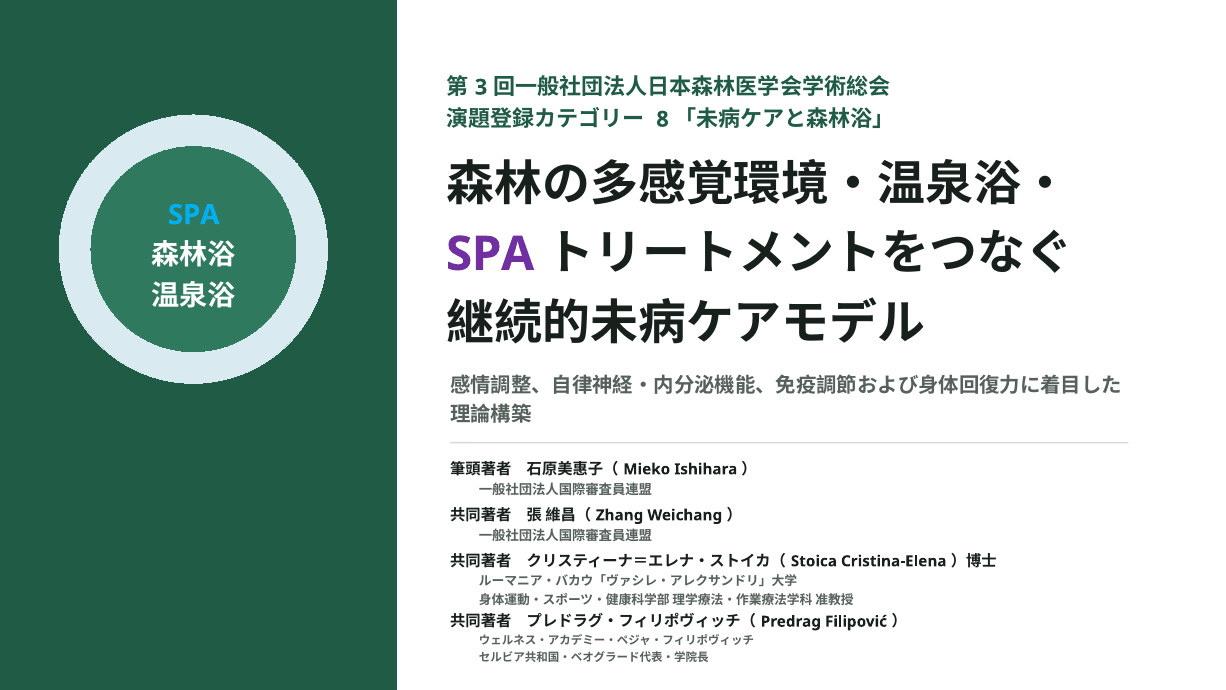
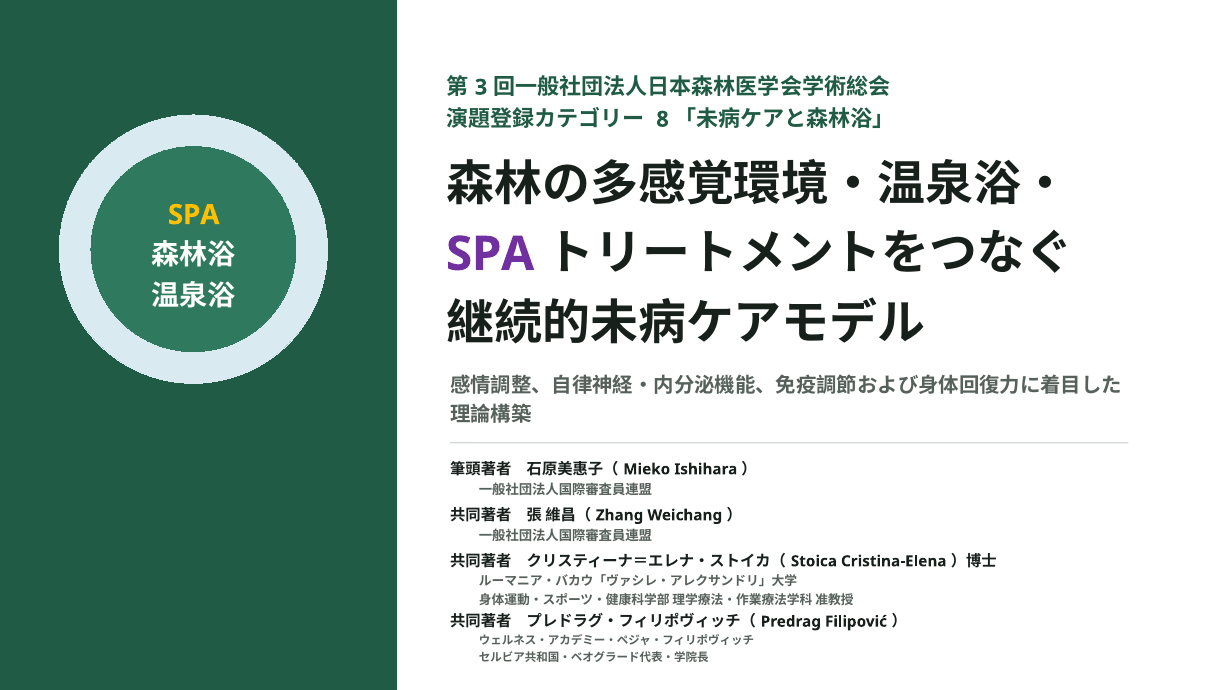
SPA colour: light blue -> yellow (194, 215)
